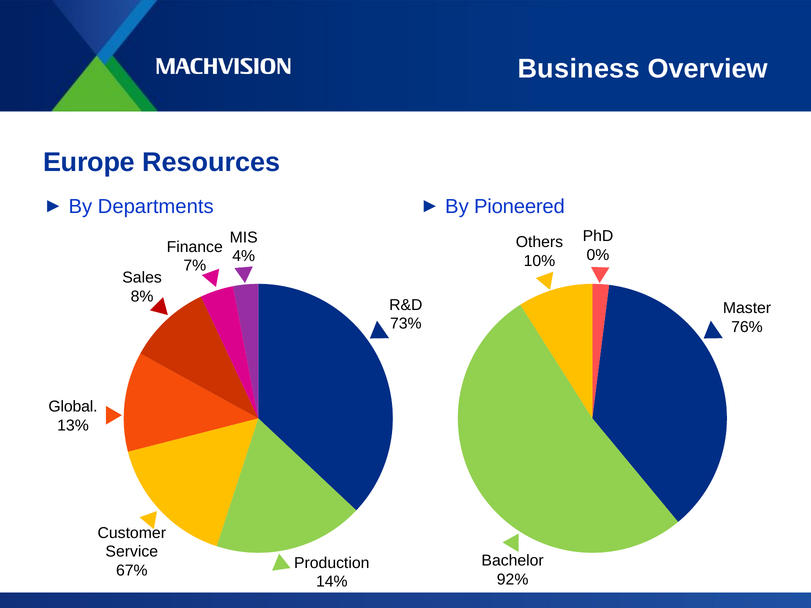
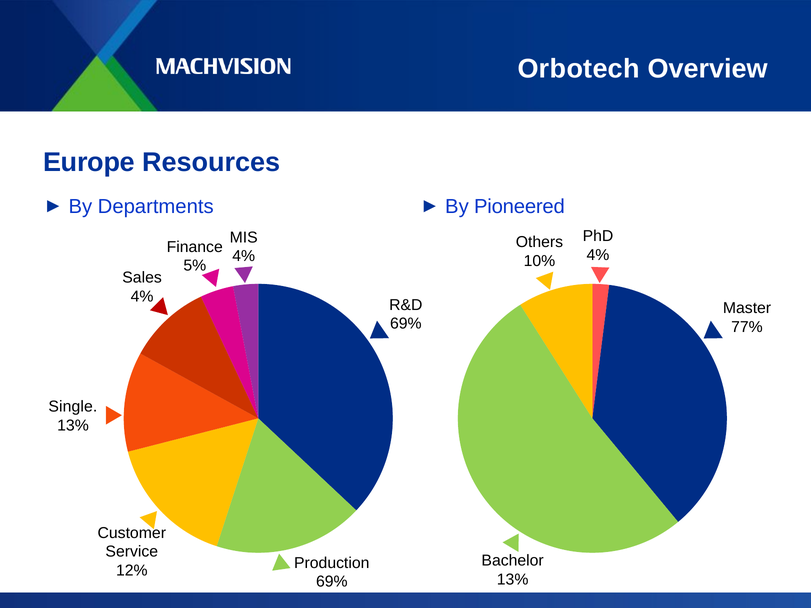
Business: Business -> Orbotech (579, 69)
0%: 0% -> 4% (598, 255)
7%: 7% -> 5% (195, 266)
8%: 8% -> 4% (142, 297)
73%: 73% -> 69% (406, 324)
76%: 76% -> 77% (747, 327)
Global: Global -> Single (73, 407)
67%: 67% -> 12% (132, 571)
92%: 92% -> 13% (513, 580)
14%: 14% -> 69% (332, 582)
